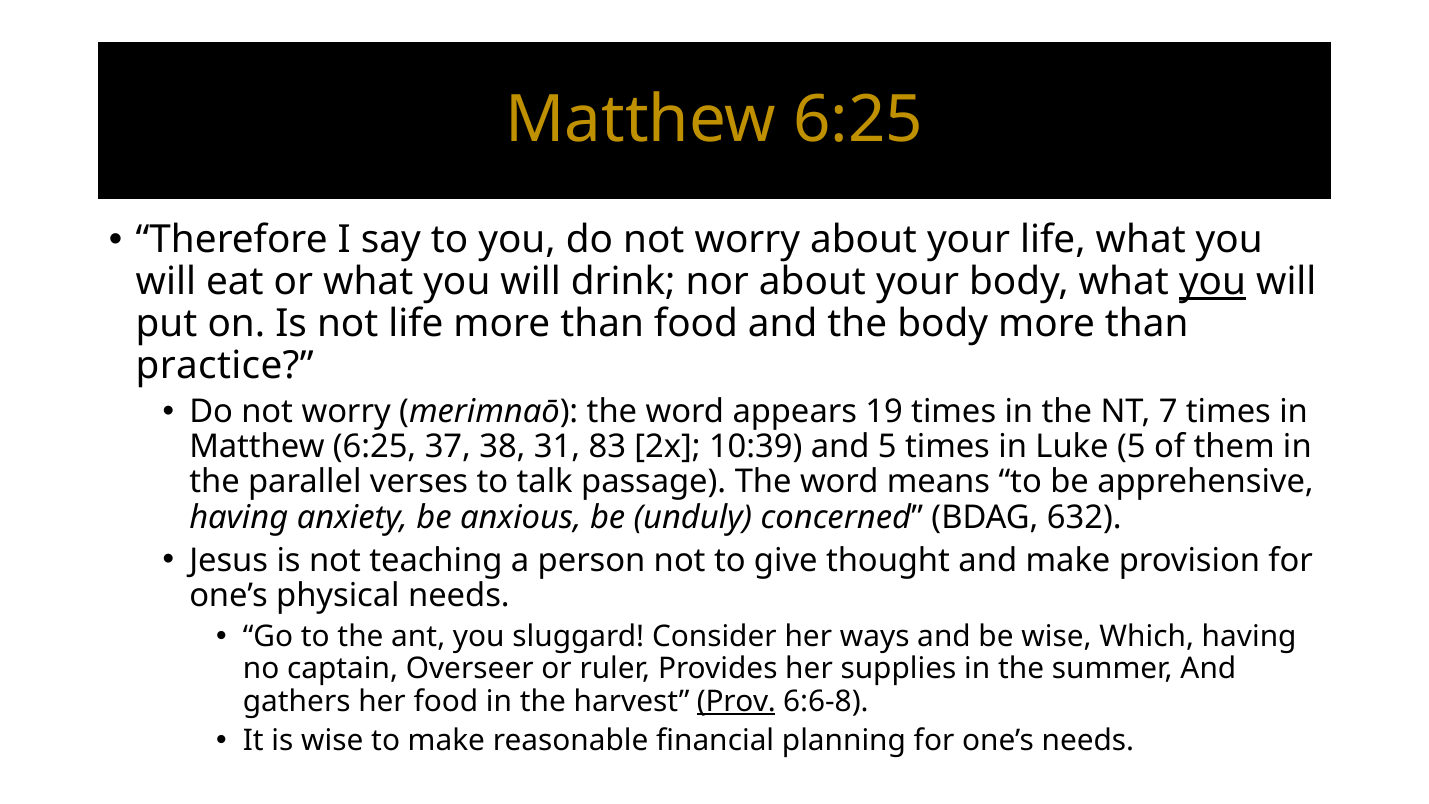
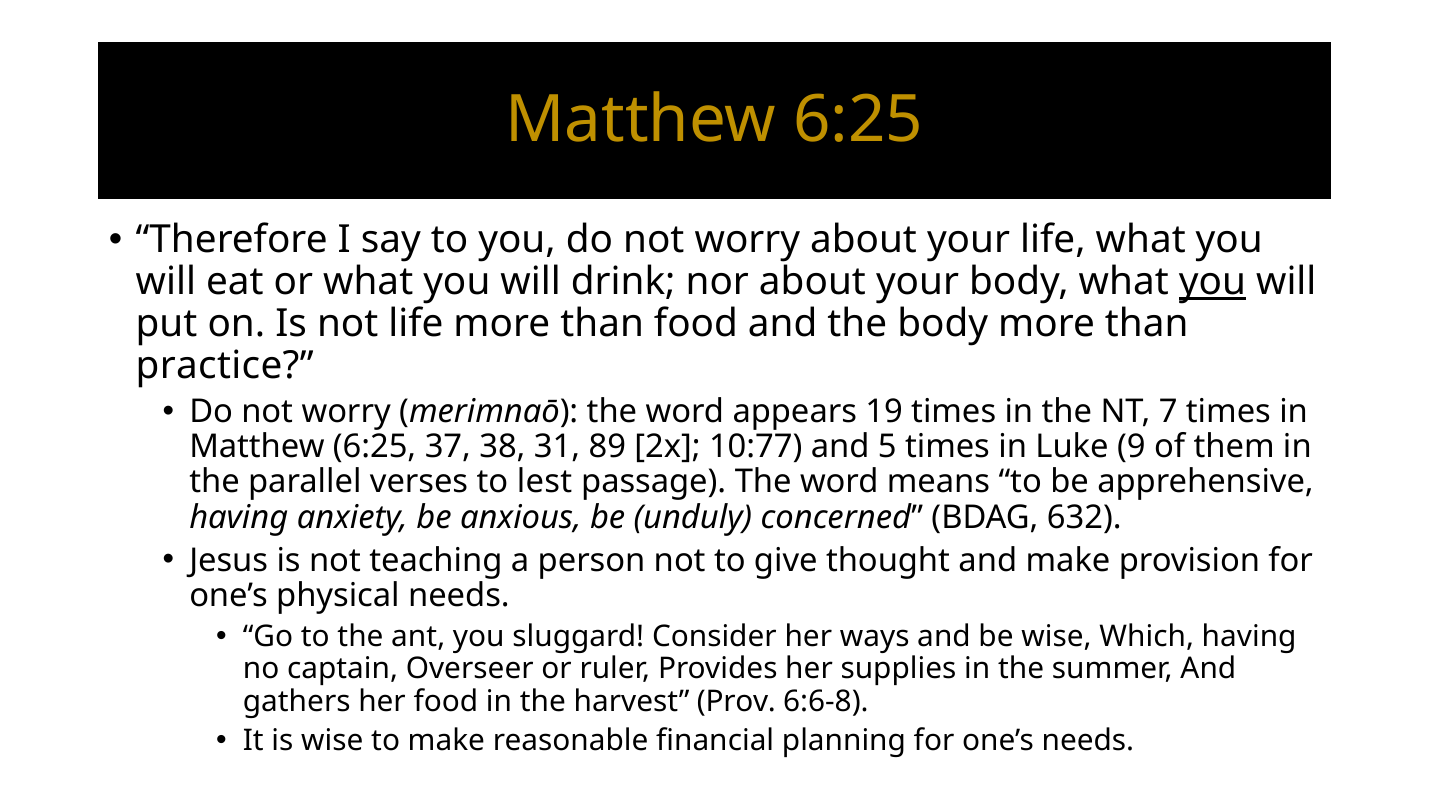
83: 83 -> 89 (607, 447)
10:39: 10:39 -> 10:77 (756, 447)
Luke 5: 5 -> 9 (1131, 447)
talk: talk -> lest (545, 482)
Prov underline: present -> none (736, 701)
